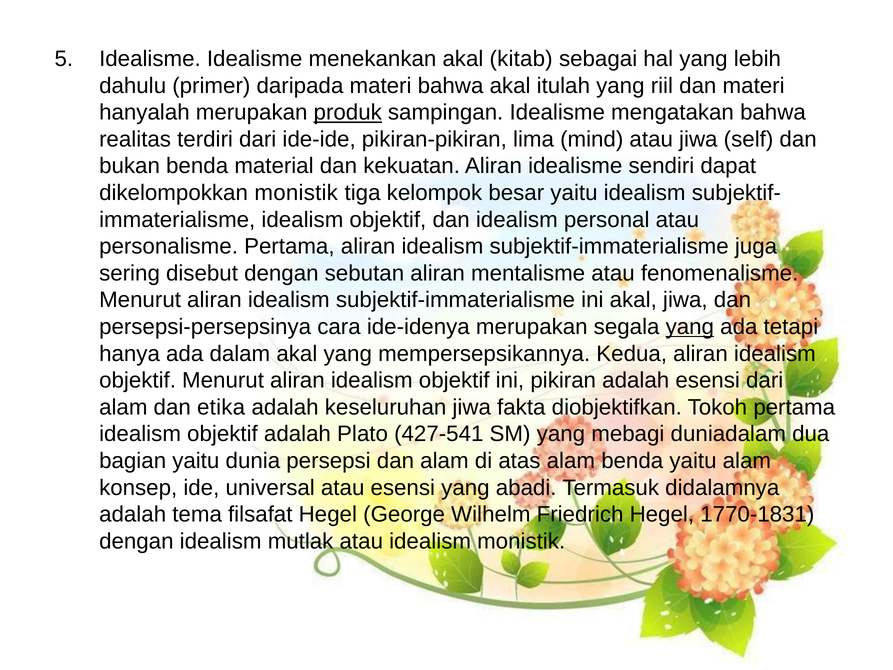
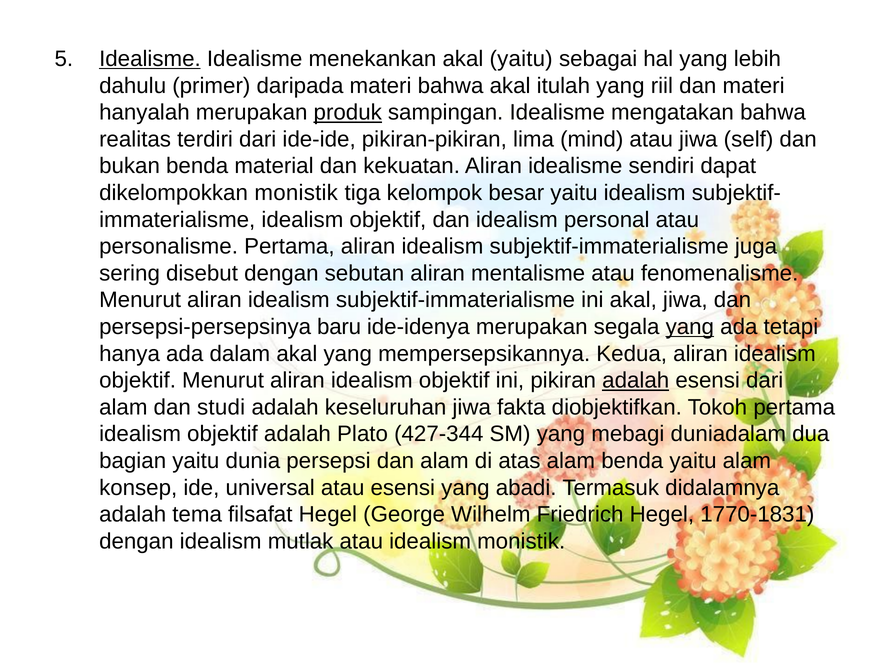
Idealisme underline: none -> present (150, 59)
akal kitab: kitab -> yaitu (521, 59)
cara: cara -> baru (339, 327)
adalah underline: none -> present (636, 380)
etika: etika -> studi (221, 407)
427-541: 427-541 -> 427-344 (439, 434)
